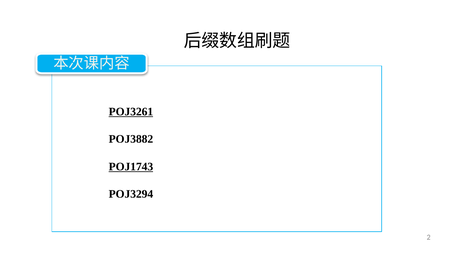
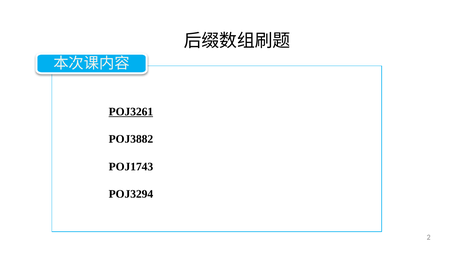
POJ1743 underline: present -> none (131, 166)
